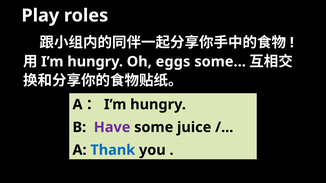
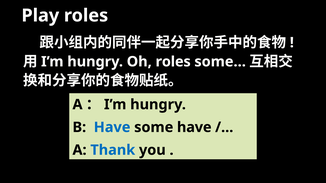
Oh eggs: eggs -> roles (173, 62)
Have colour: purple -> blue (112, 128)
some juice: juice -> have (194, 128)
